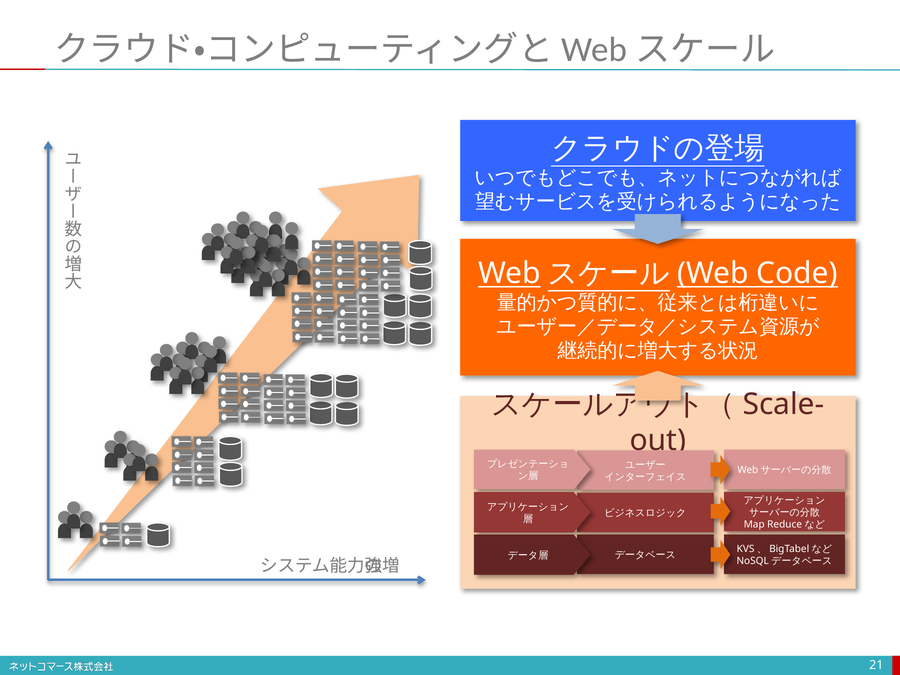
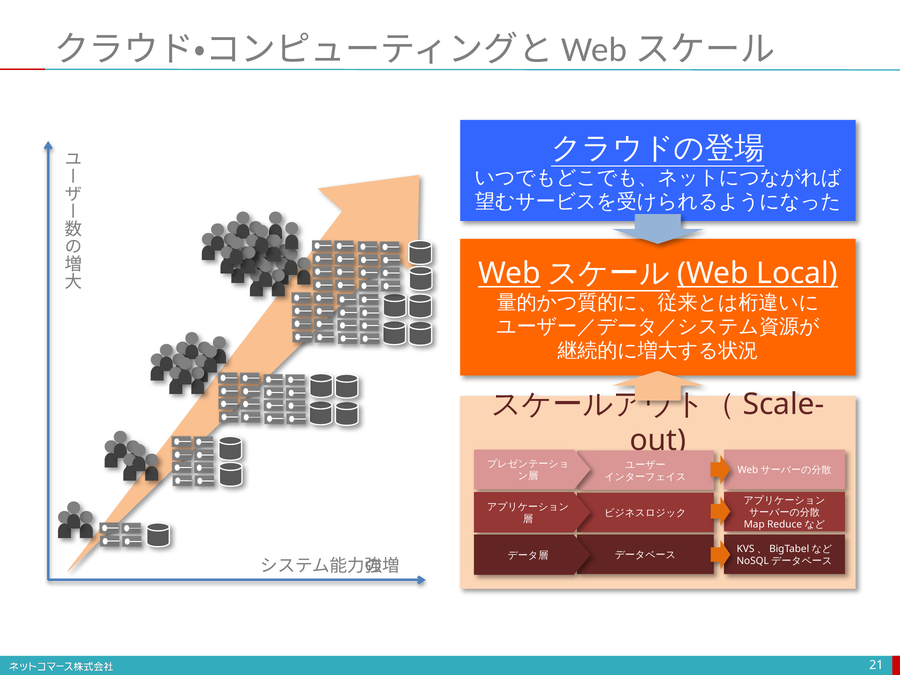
Code: Code -> Local (797, 273)
